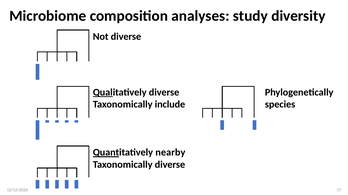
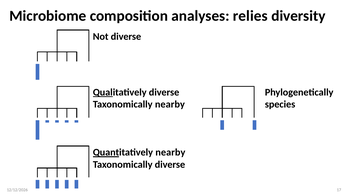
study: study -> relies (250, 16)
Taxonomically include: include -> nearby (170, 105)
